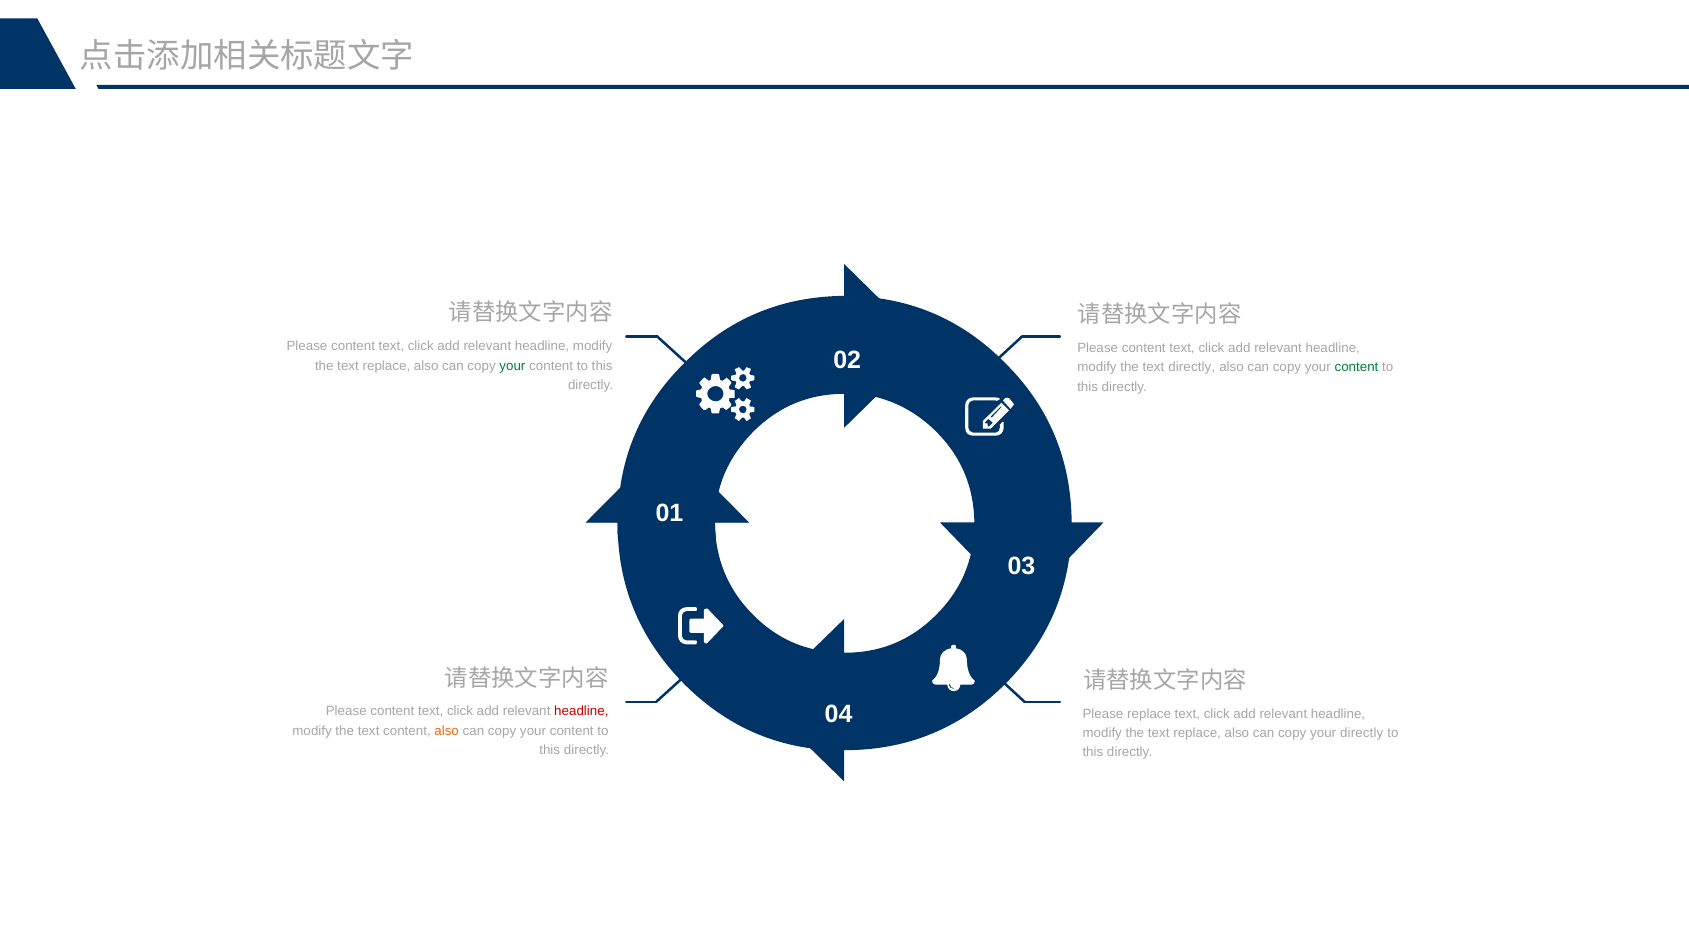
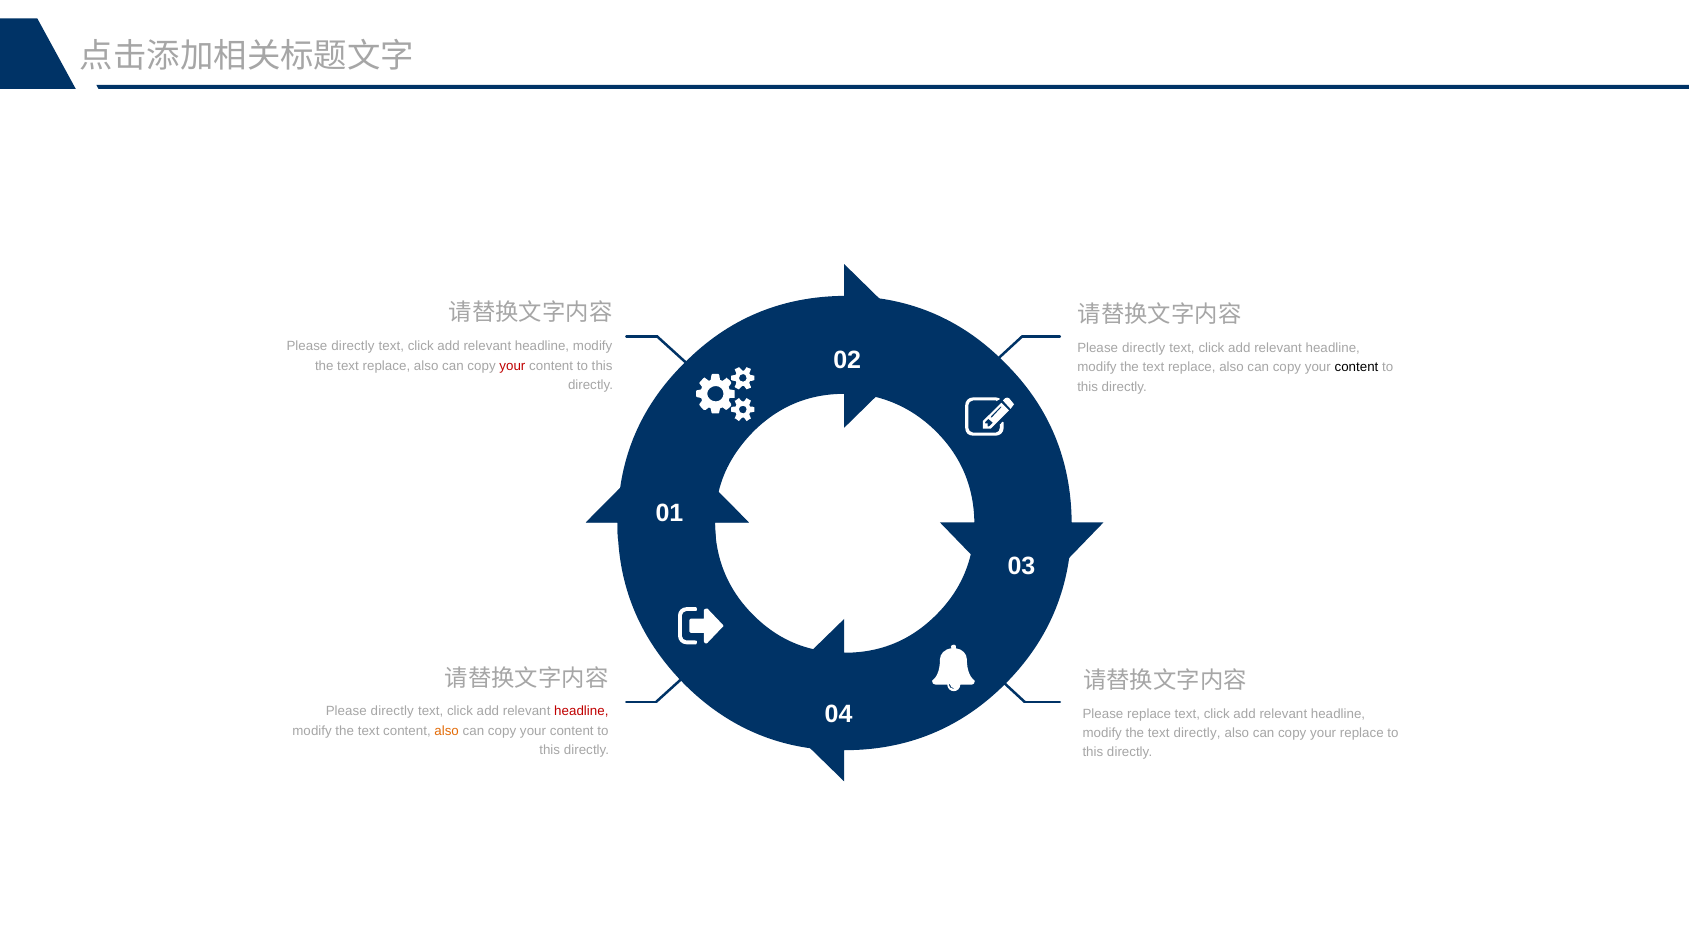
content: content -> directly (353, 346)
content: content -> directly (1144, 348)
your colour: green -> red (512, 366)
directly: directly -> replace (1192, 368)
content colour: green -> black (1357, 368)
content: content -> directly (392, 712)
replace: replace -> directly (1197, 733)
your directly: directly -> replace (1362, 733)
